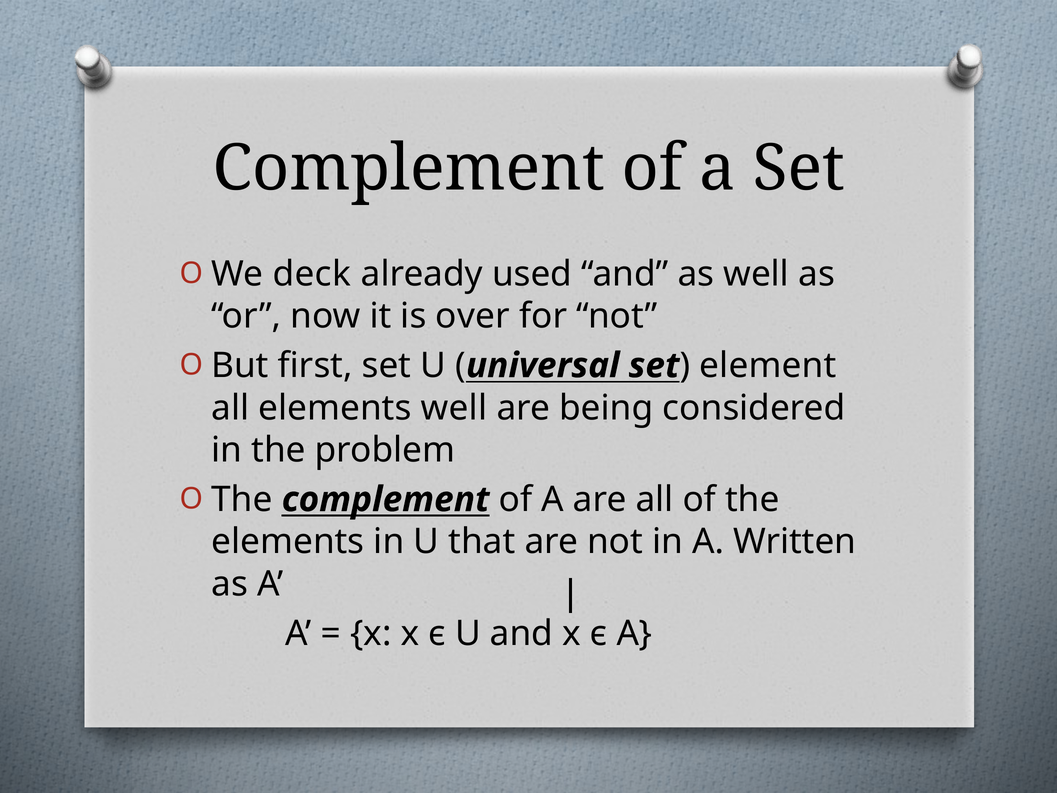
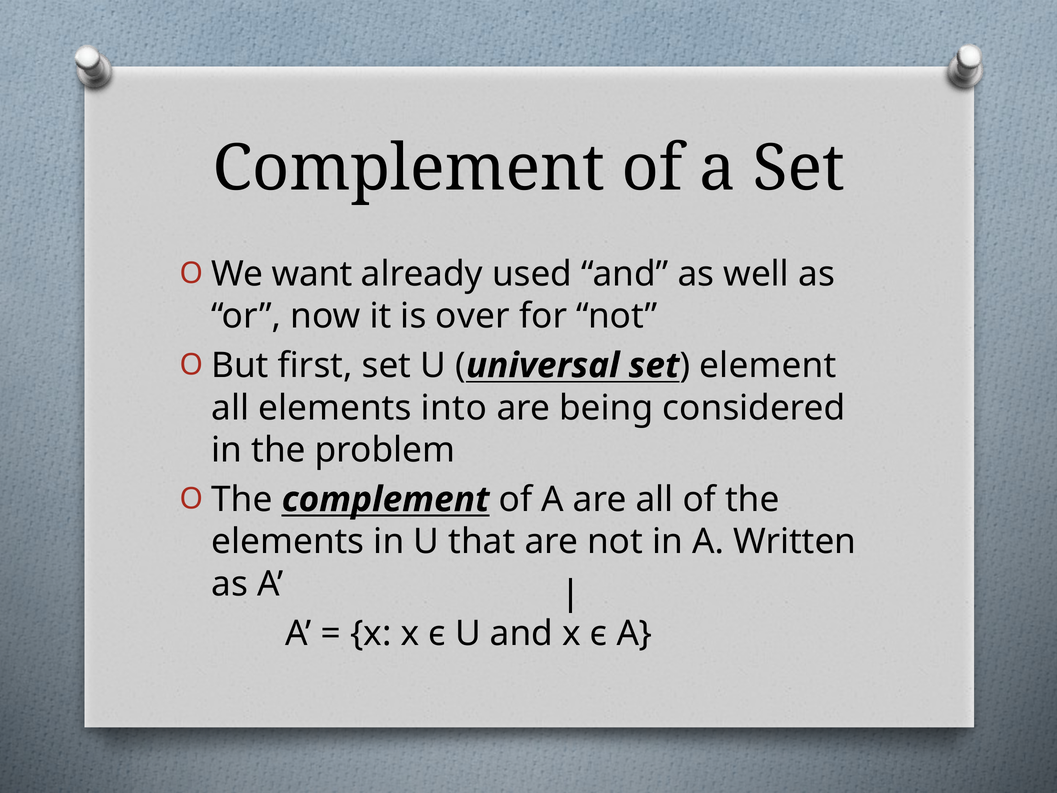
deck: deck -> want (312, 274)
elements well: well -> into (454, 408)
